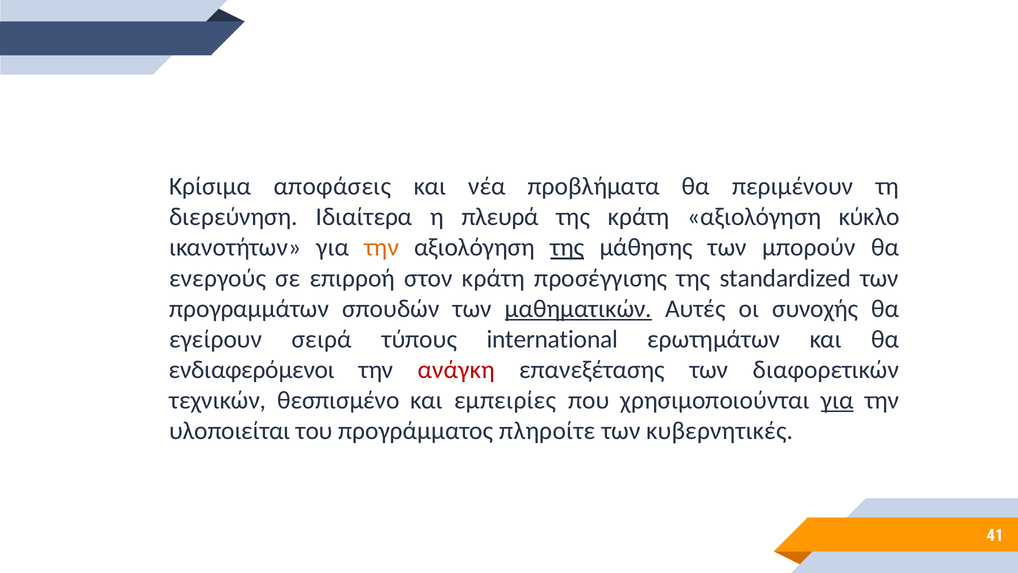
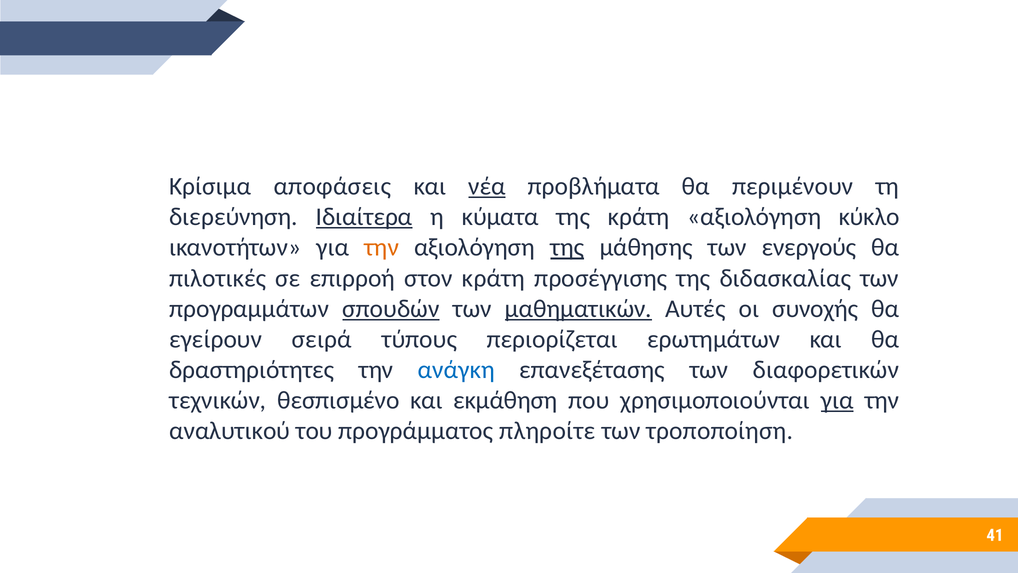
νέα underline: none -> present (487, 186)
Ιδιαίτερα underline: none -> present (364, 217)
πλευρά: πλευρά -> κύματα (500, 217)
μπορούν: μπορούν -> ενεργούς (809, 247)
ενεργούς: ενεργούς -> πιλοτικές (218, 278)
standardized: standardized -> διδασκαλίας (785, 278)
σπουδών underline: none -> present (391, 308)
international: international -> περιορίζεται (552, 339)
ενδιαφερόμενοι: ενδιαφερόμενοι -> δραστηριότητες (252, 370)
ανάγκη colour: red -> blue (456, 370)
εμπειρίες: εμπειρίες -> εκμάθηση (505, 400)
υλοποιείται: υλοποιείται -> αναλυτικού (230, 431)
κυβερνητικές: κυβερνητικές -> τροποποίηση (720, 431)
